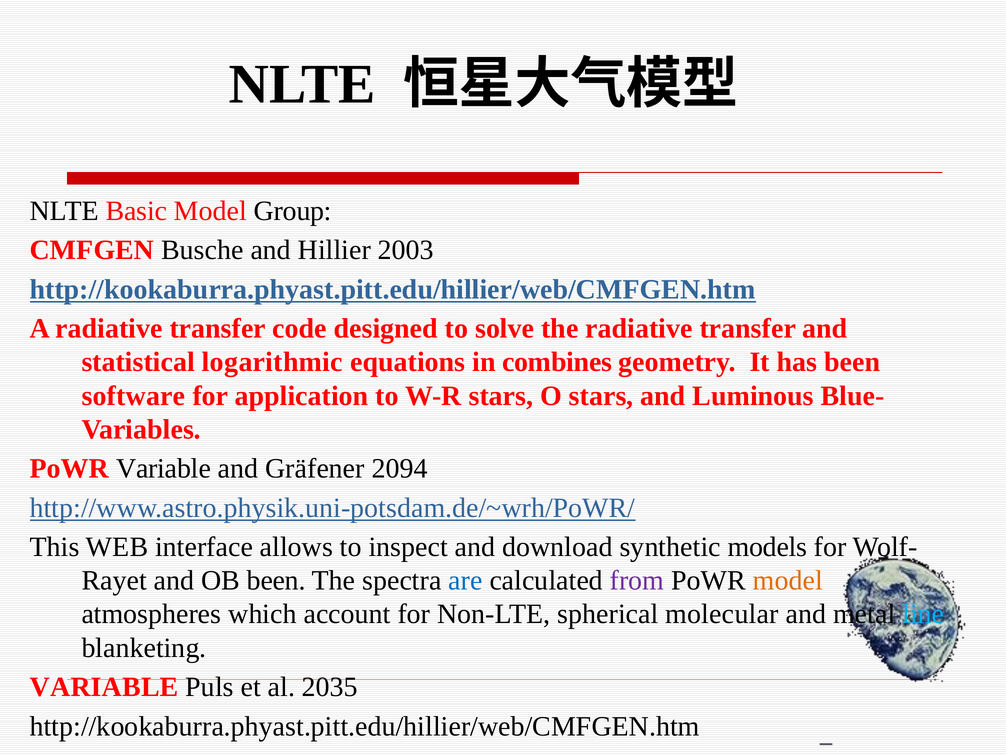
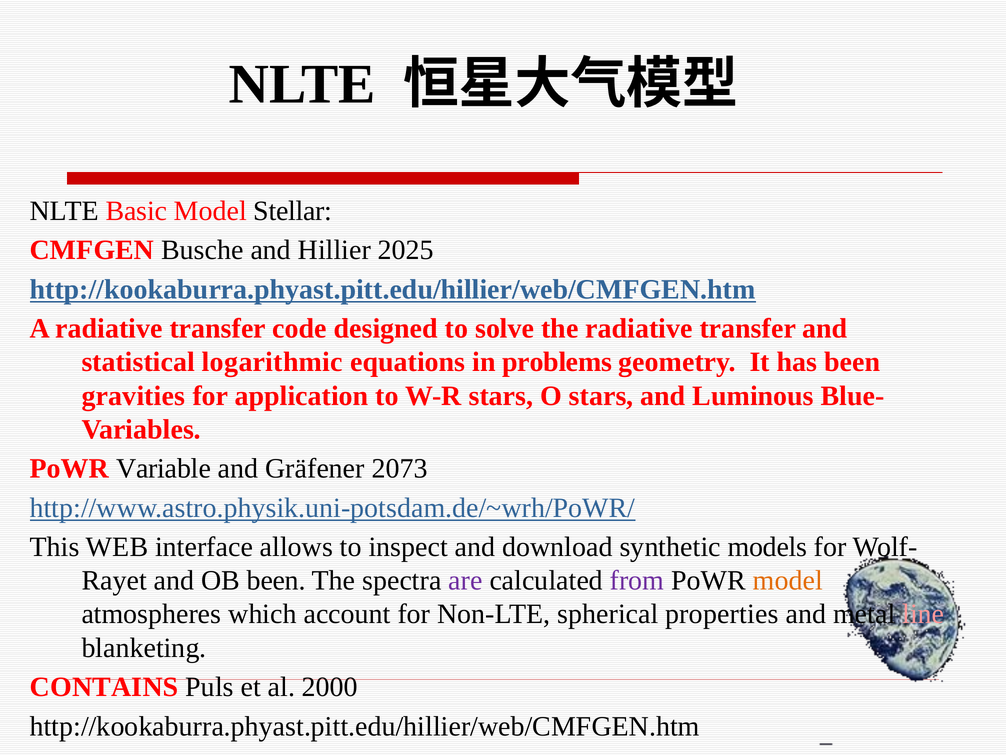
Group: Group -> Stellar (293, 211)
2003: 2003 -> 2025 (406, 250)
combines: combines -> problems (557, 362)
software: software -> gravities (133, 396)
2094: 2094 -> 2073 (400, 468)
are colour: blue -> purple (465, 580)
molecular: molecular -> properties (722, 614)
line colour: light blue -> pink (923, 614)
VARIABLE: VARIABLE -> CONTAINS (104, 687)
2035: 2035 -> 2000 (330, 687)
